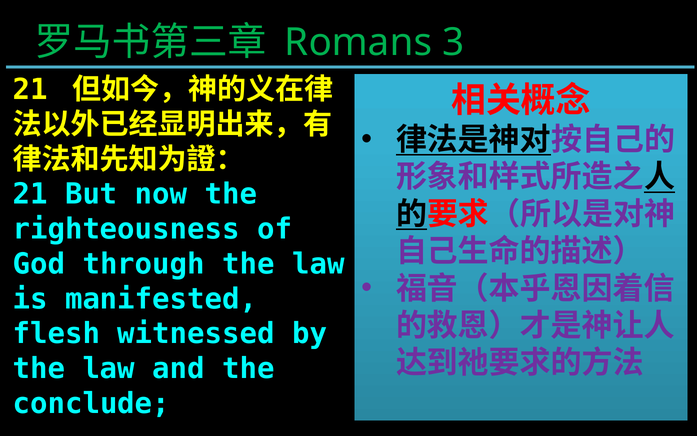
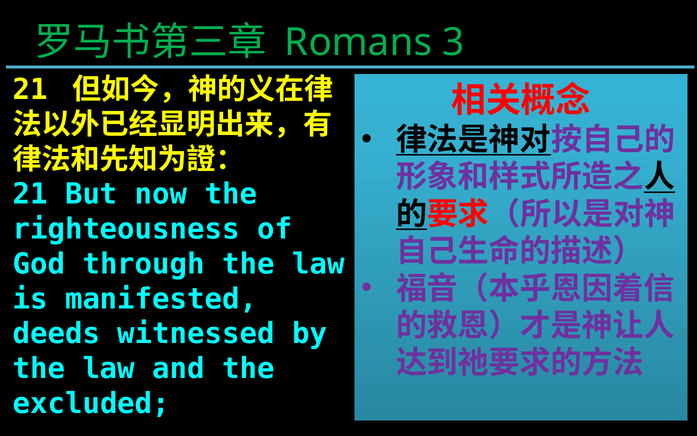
flesh: flesh -> deeds (56, 334)
conclude: conclude -> excluded (91, 403)
